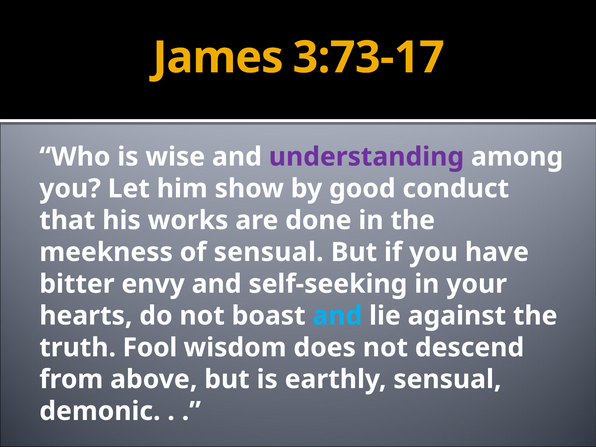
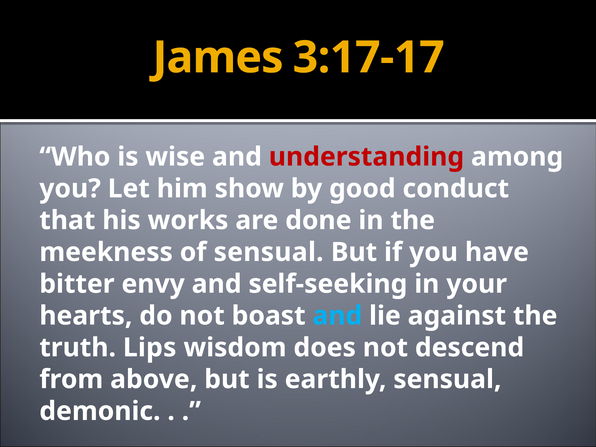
3:73-17: 3:73-17 -> 3:17-17 (369, 58)
understanding colour: purple -> red (366, 157)
Fool: Fool -> Lips (150, 348)
